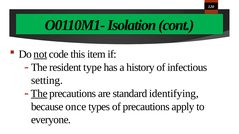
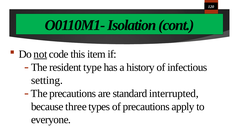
The underline: present -> none (39, 94)
identifying: identifying -> interrupted (174, 94)
once: once -> three (76, 107)
